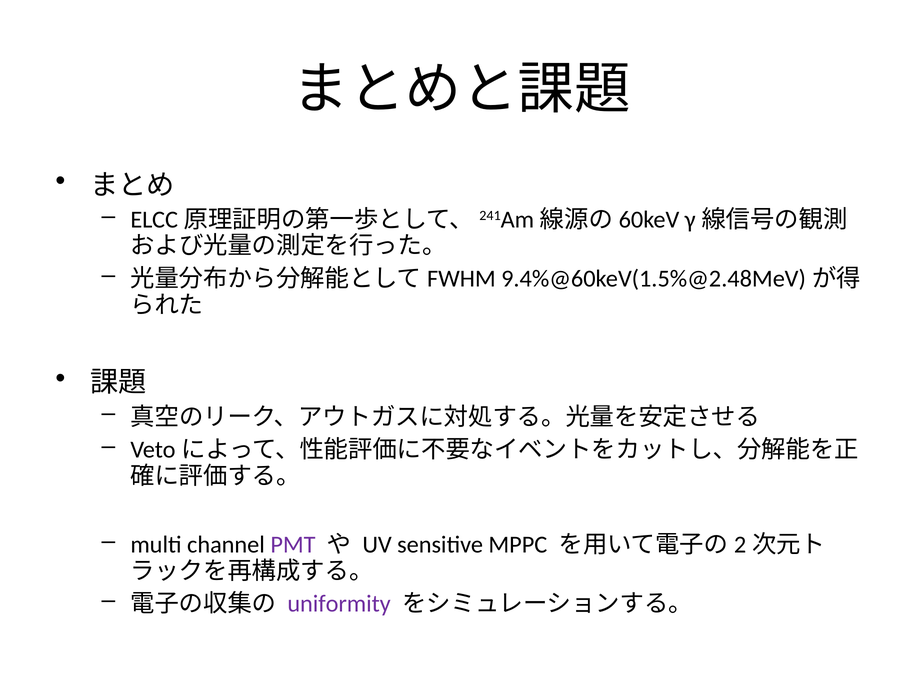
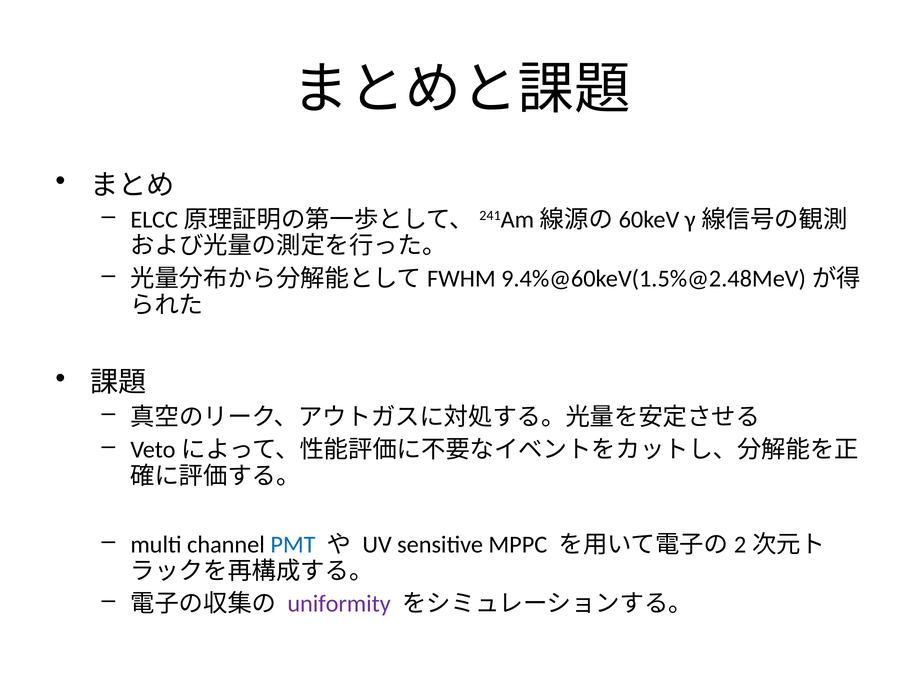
PMT colour: purple -> blue (293, 544)
